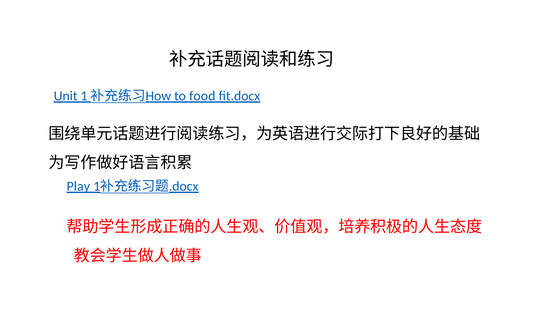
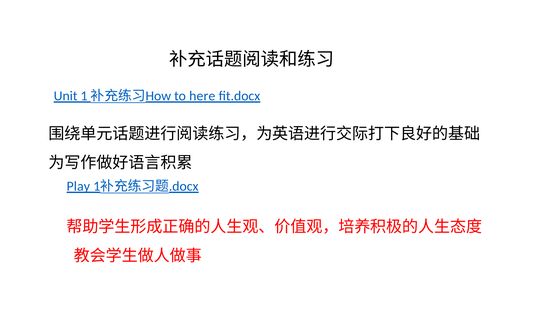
food: food -> here (202, 96)
